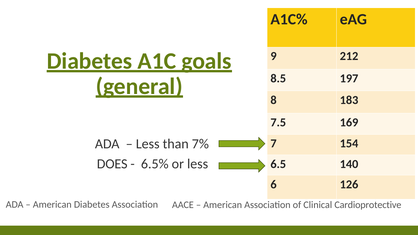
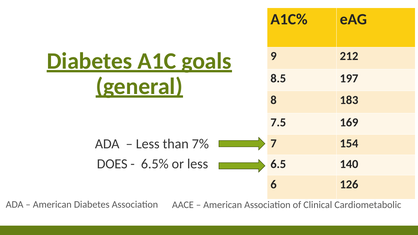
Cardioprotective: Cardioprotective -> Cardiometabolic (368, 205)
